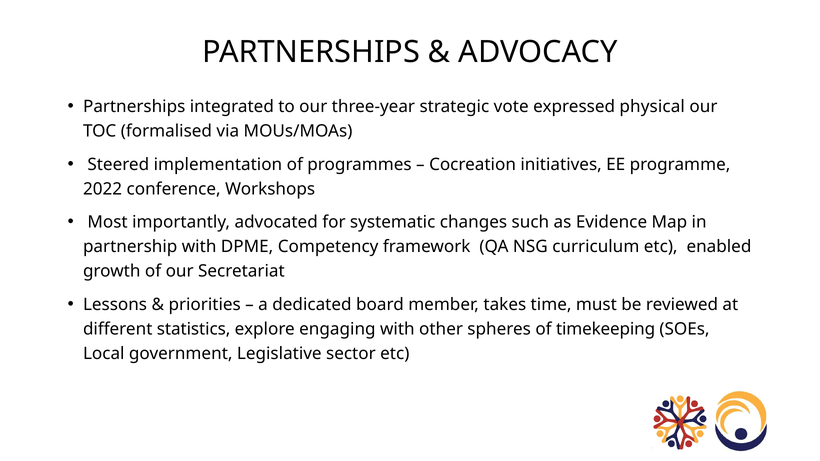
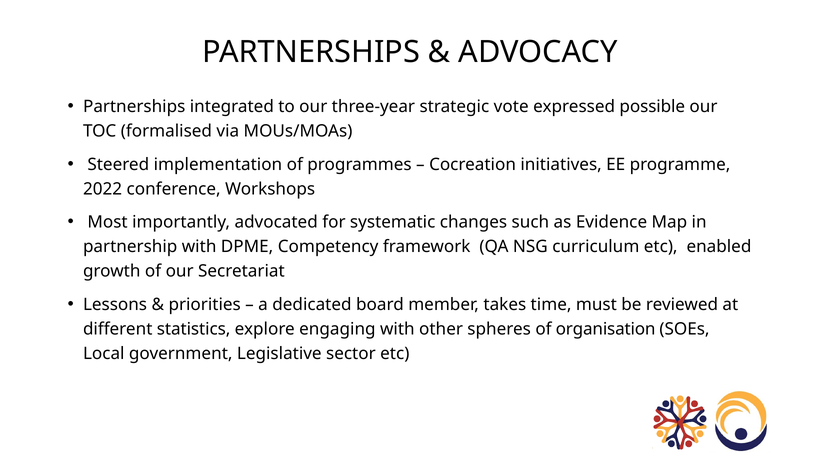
physical: physical -> possible (652, 107)
timekeeping: timekeeping -> organisation (606, 329)
